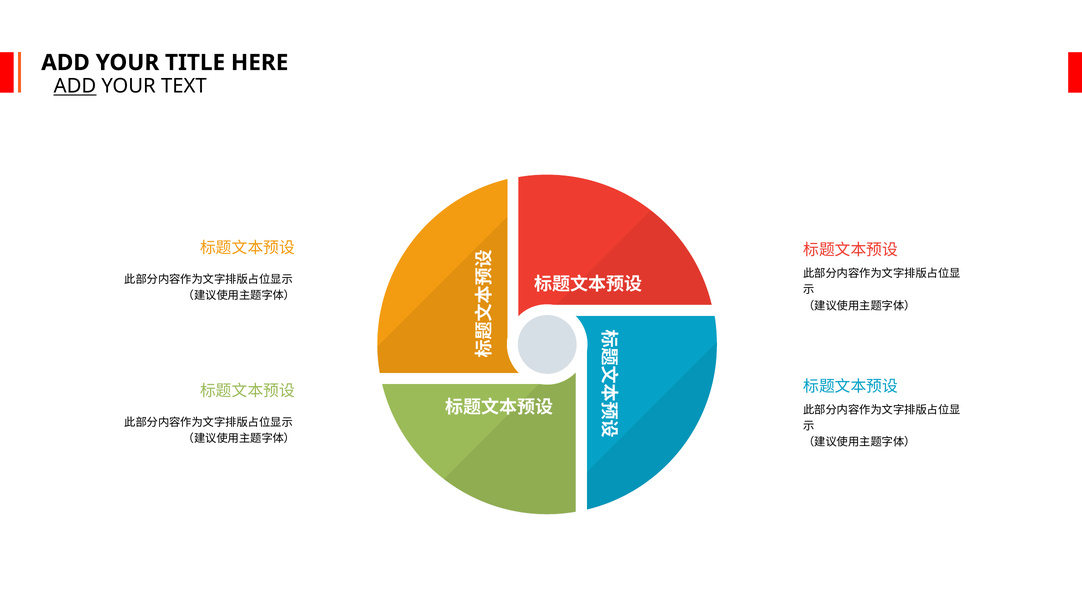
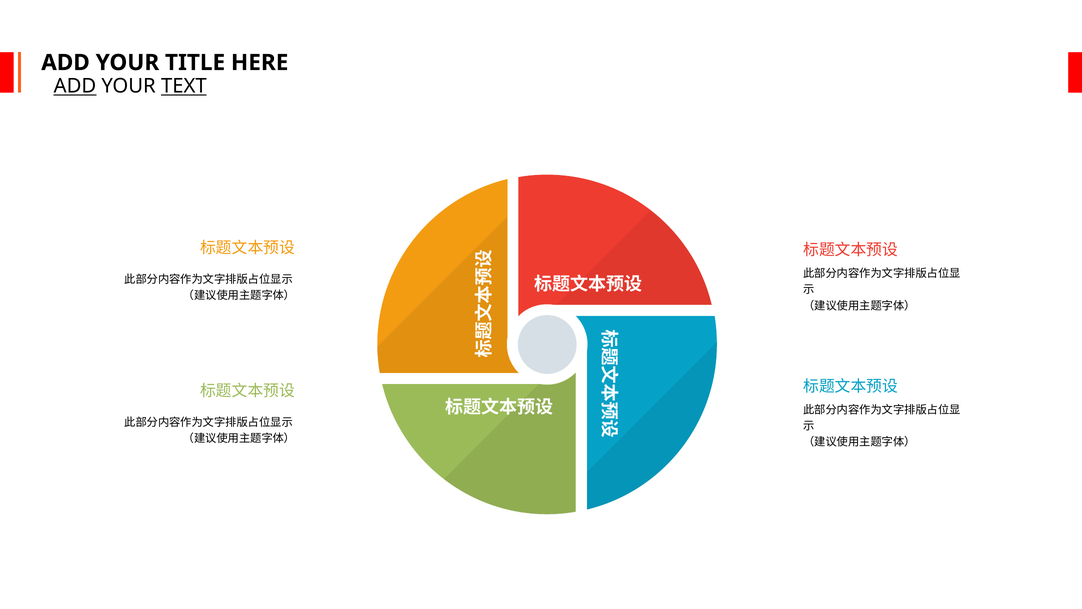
TEXT underline: none -> present (184, 86)
